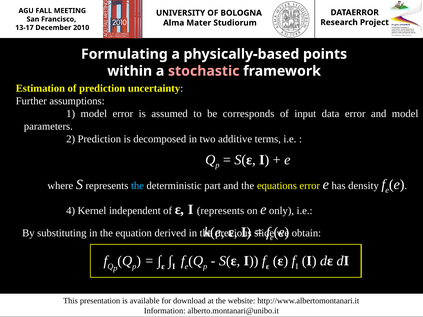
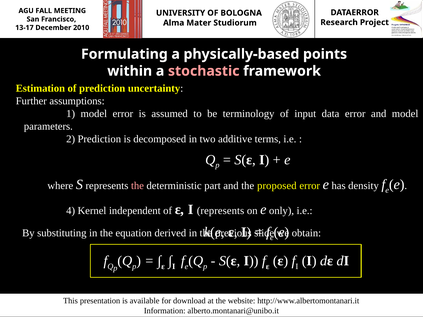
corresponds: corresponds -> terminology (249, 114)
the colour: light blue -> pink (137, 186)
equations: equations -> proposed (277, 186)
